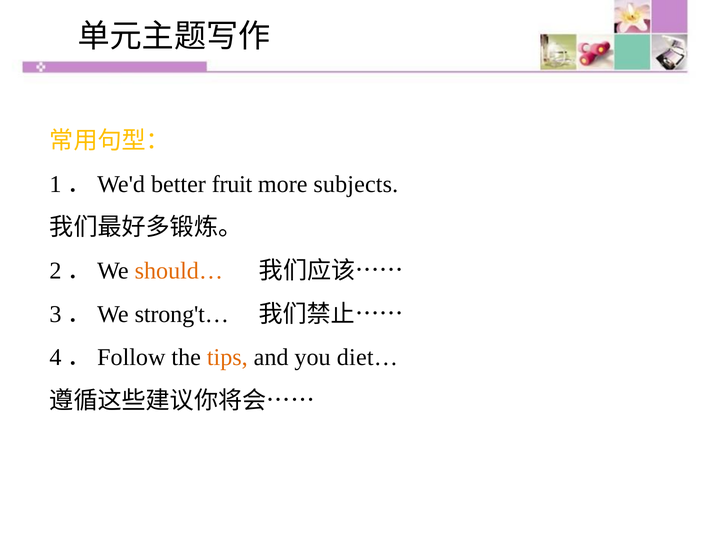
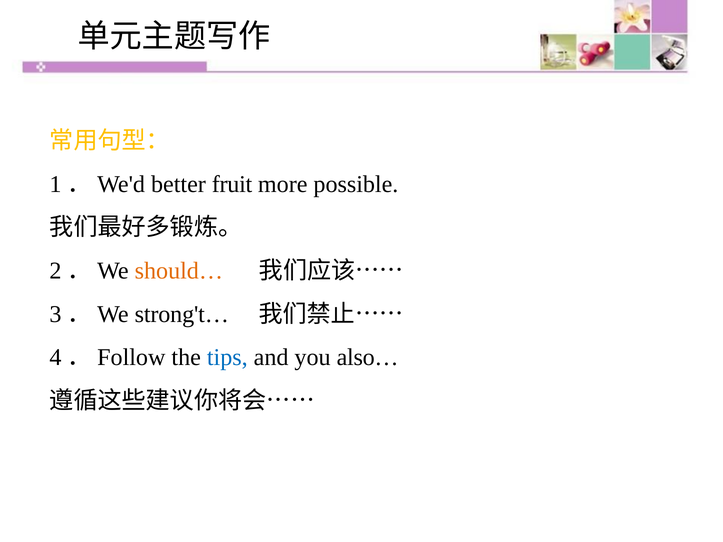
subjects: subjects -> possible (356, 184)
tips colour: orange -> blue (227, 358)
diet…: diet… -> also… (368, 358)
